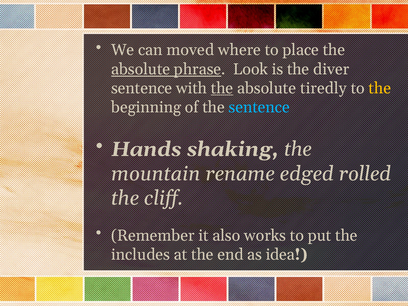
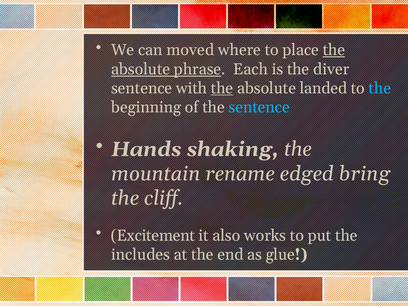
the underline: none -> present (334, 50)
Look: Look -> Each (251, 69)
tiredly: tiredly -> landed (324, 88)
the colour: yellow -> light blue (380, 88)
rolled: rolled -> bring (365, 174)
Remember: Remember -> Excitement (153, 236)
idea: idea -> glue (280, 255)
